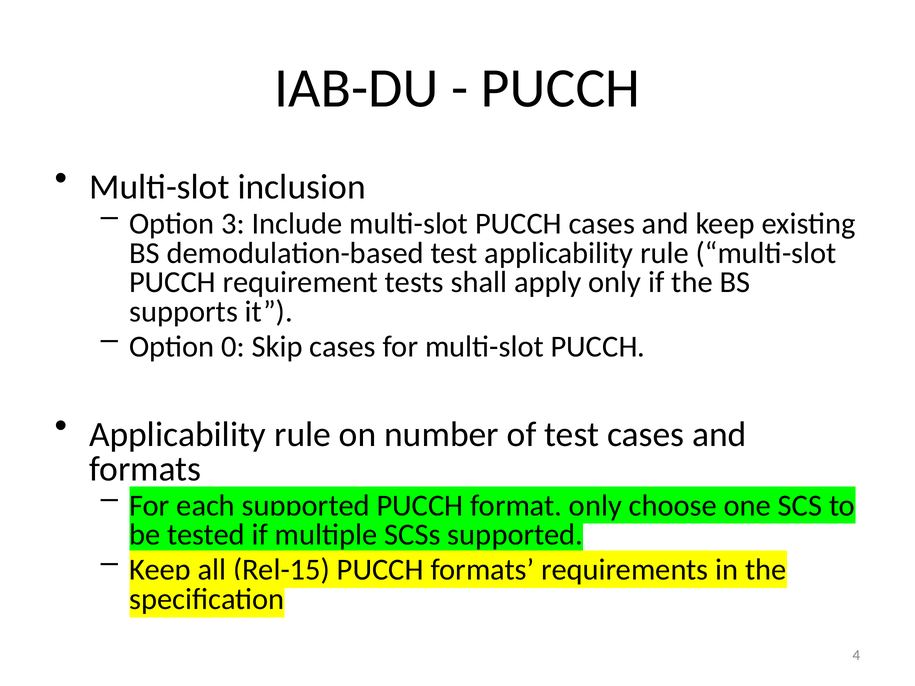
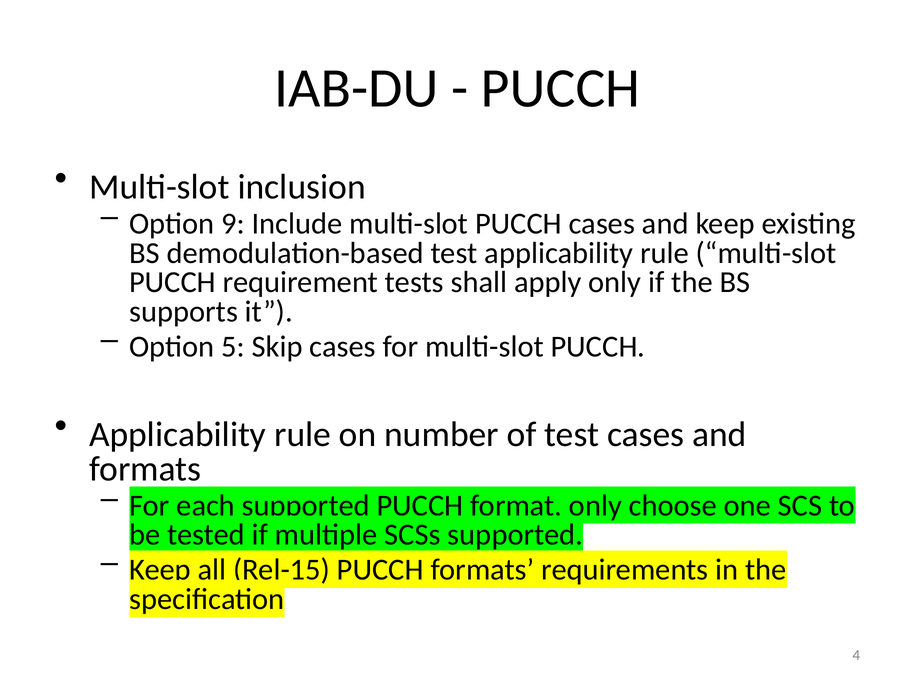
3: 3 -> 9 (233, 224)
0: 0 -> 5 (233, 347)
